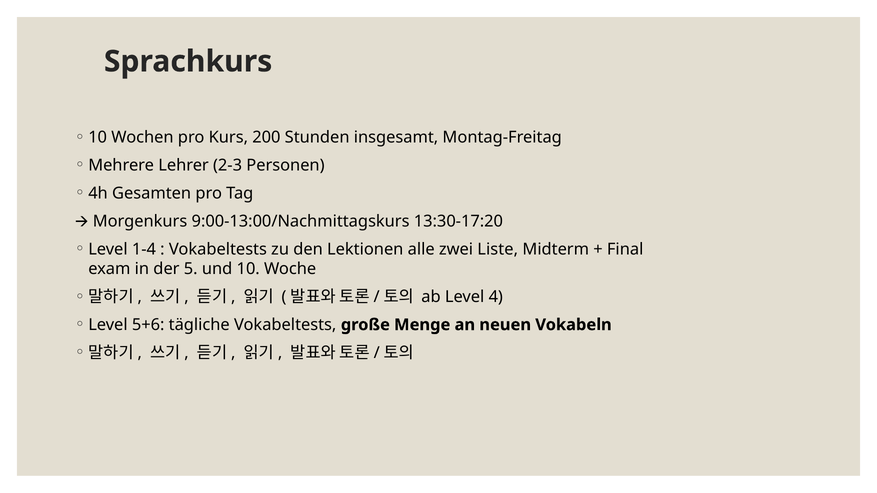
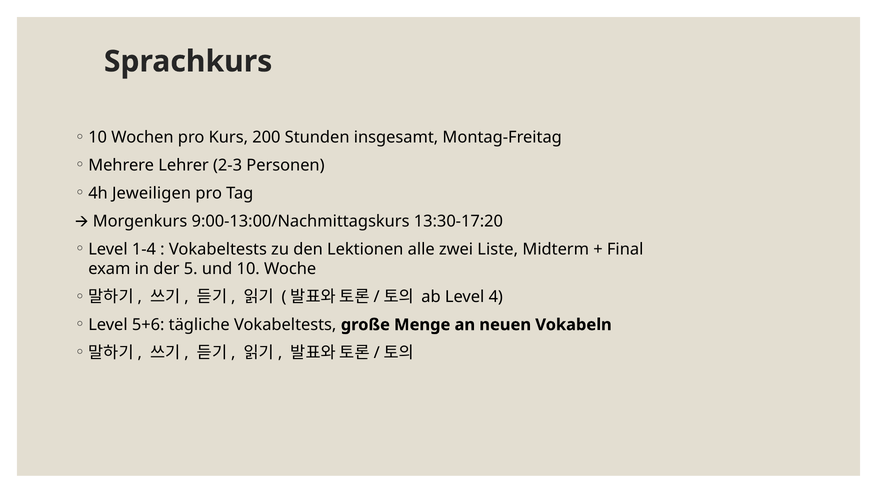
Gesamten: Gesamten -> Jeweiligen (152, 193)
